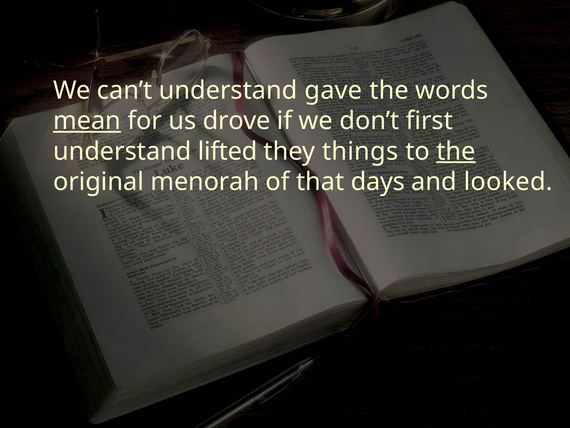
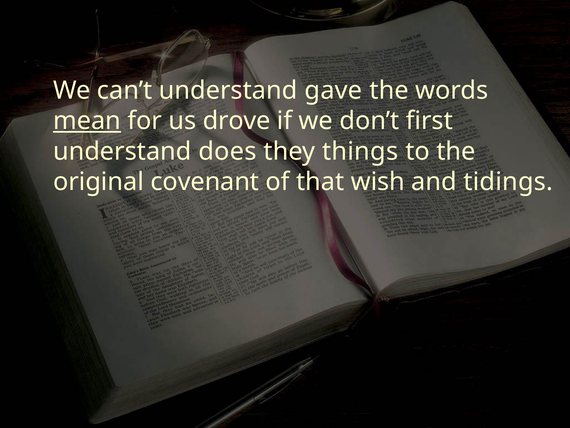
lifted: lifted -> does (227, 151)
the underline: present -> none (456, 151)
menorah: menorah -> covenant (205, 182)
days: days -> wish (378, 182)
looked: looked -> tidings (508, 182)
